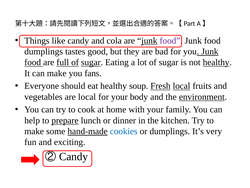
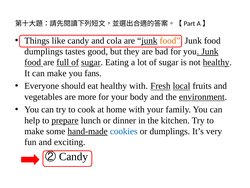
food colour: purple -> orange (171, 41)
healthy soup: soup -> with (139, 86)
are local: local -> more (87, 97)
